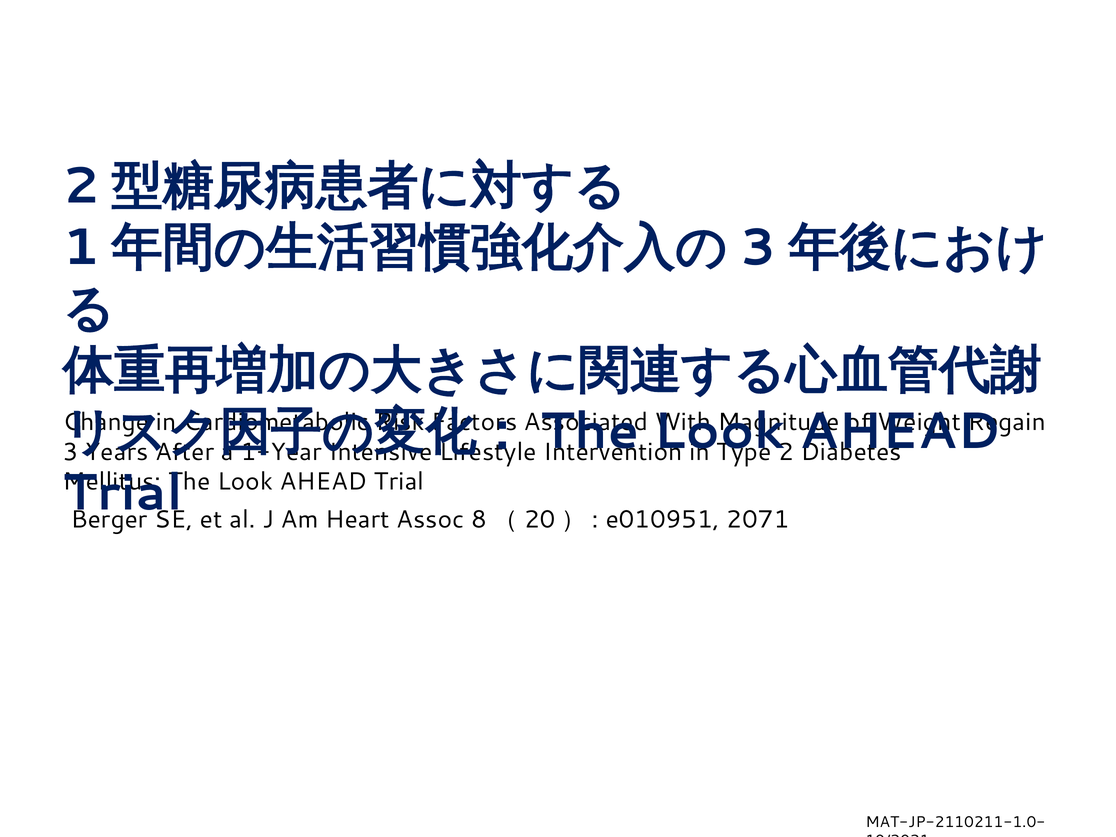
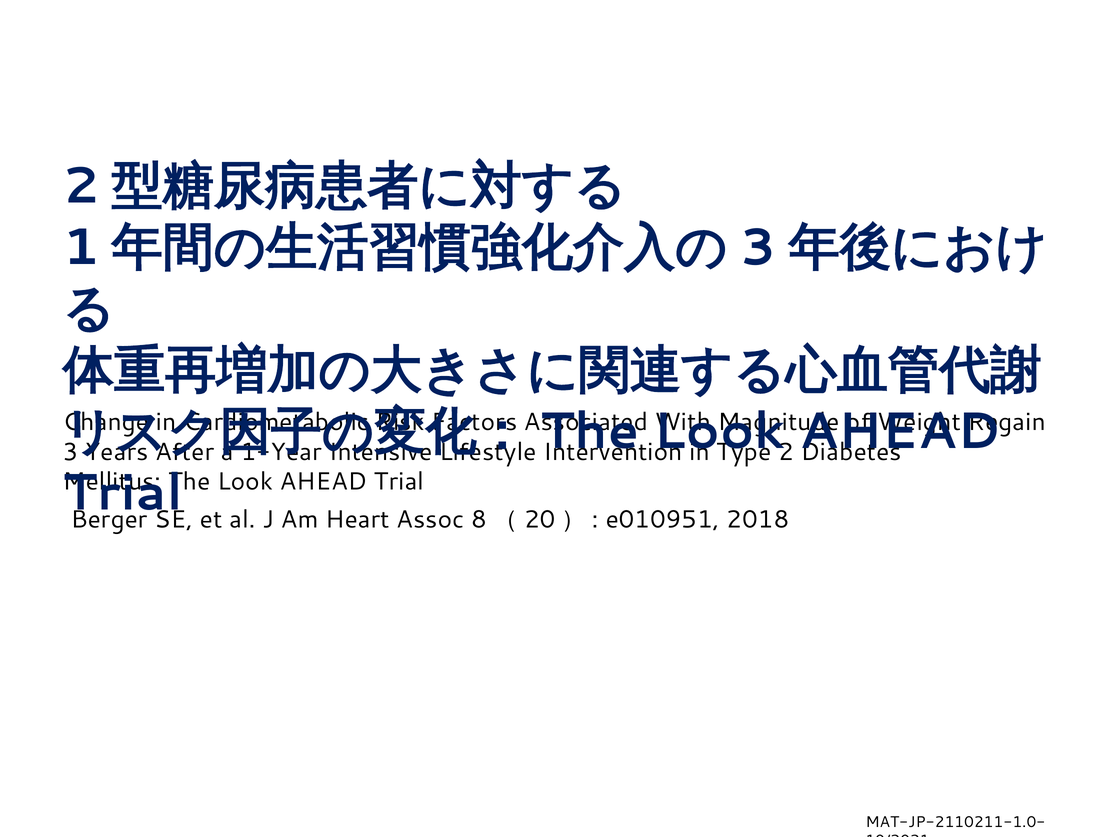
2071: 2071 -> 2018 (758, 520)
